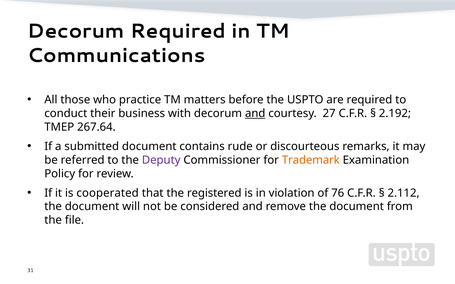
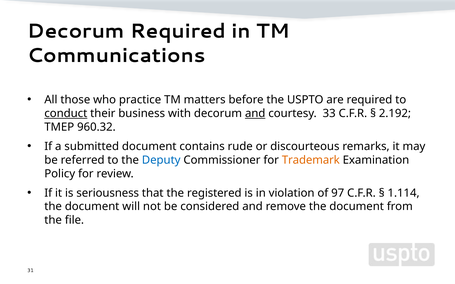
conduct underline: none -> present (66, 114)
27: 27 -> 33 (329, 114)
267.64: 267.64 -> 960.32 (96, 127)
Deputy colour: purple -> blue (161, 160)
cooperated: cooperated -> seriousness (108, 193)
76: 76 -> 97 (338, 193)
2.112: 2.112 -> 1.114 (404, 193)
